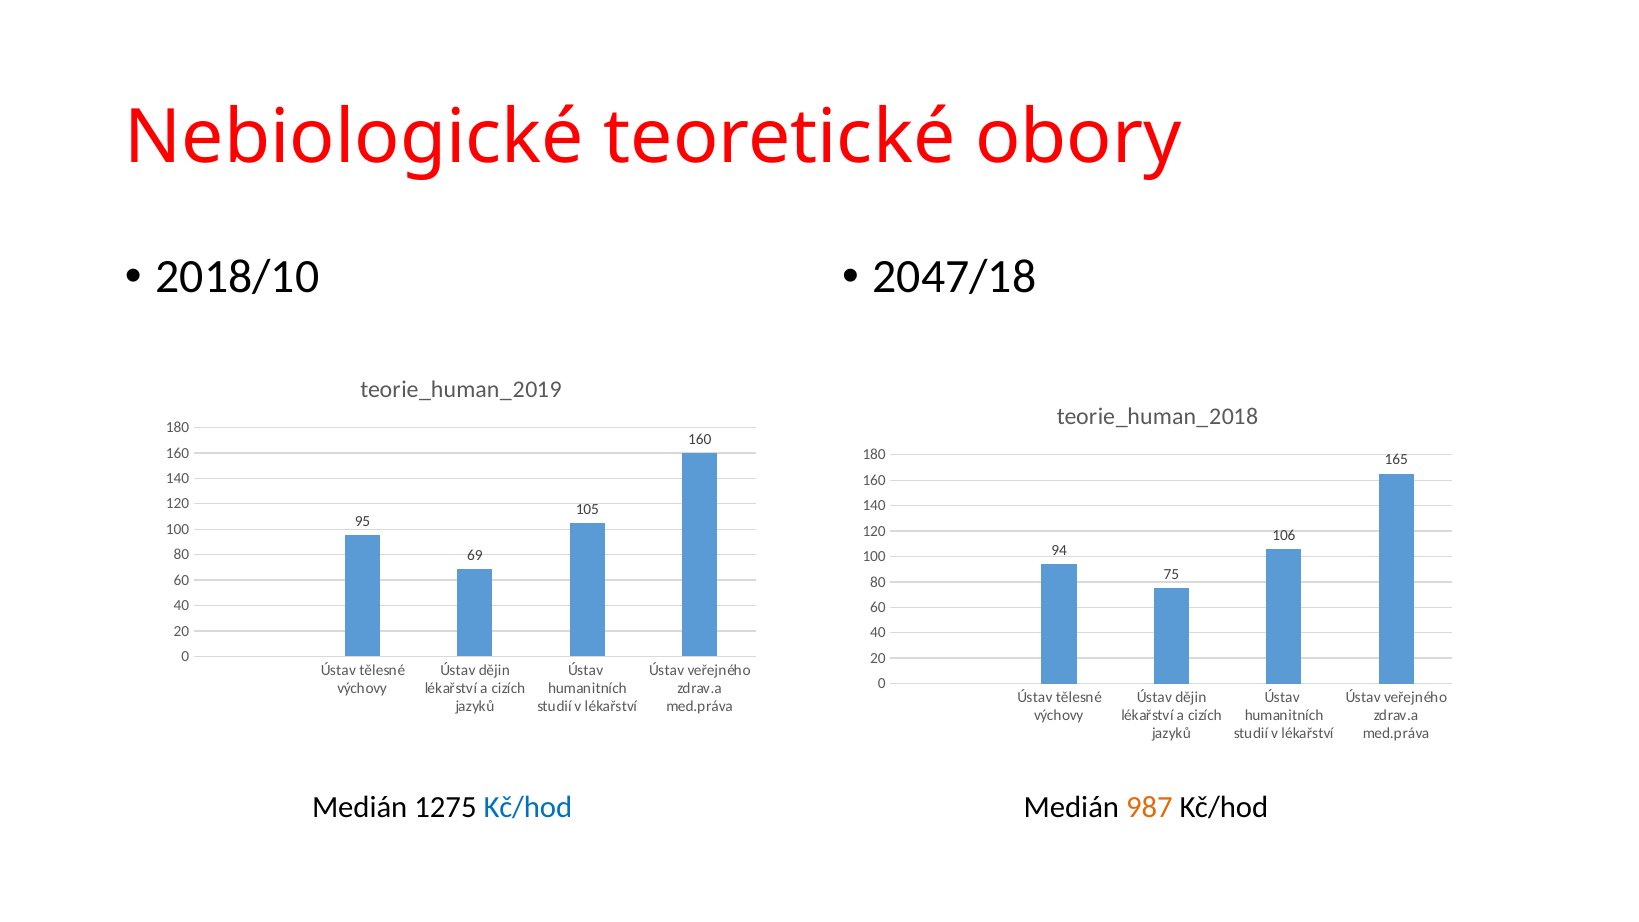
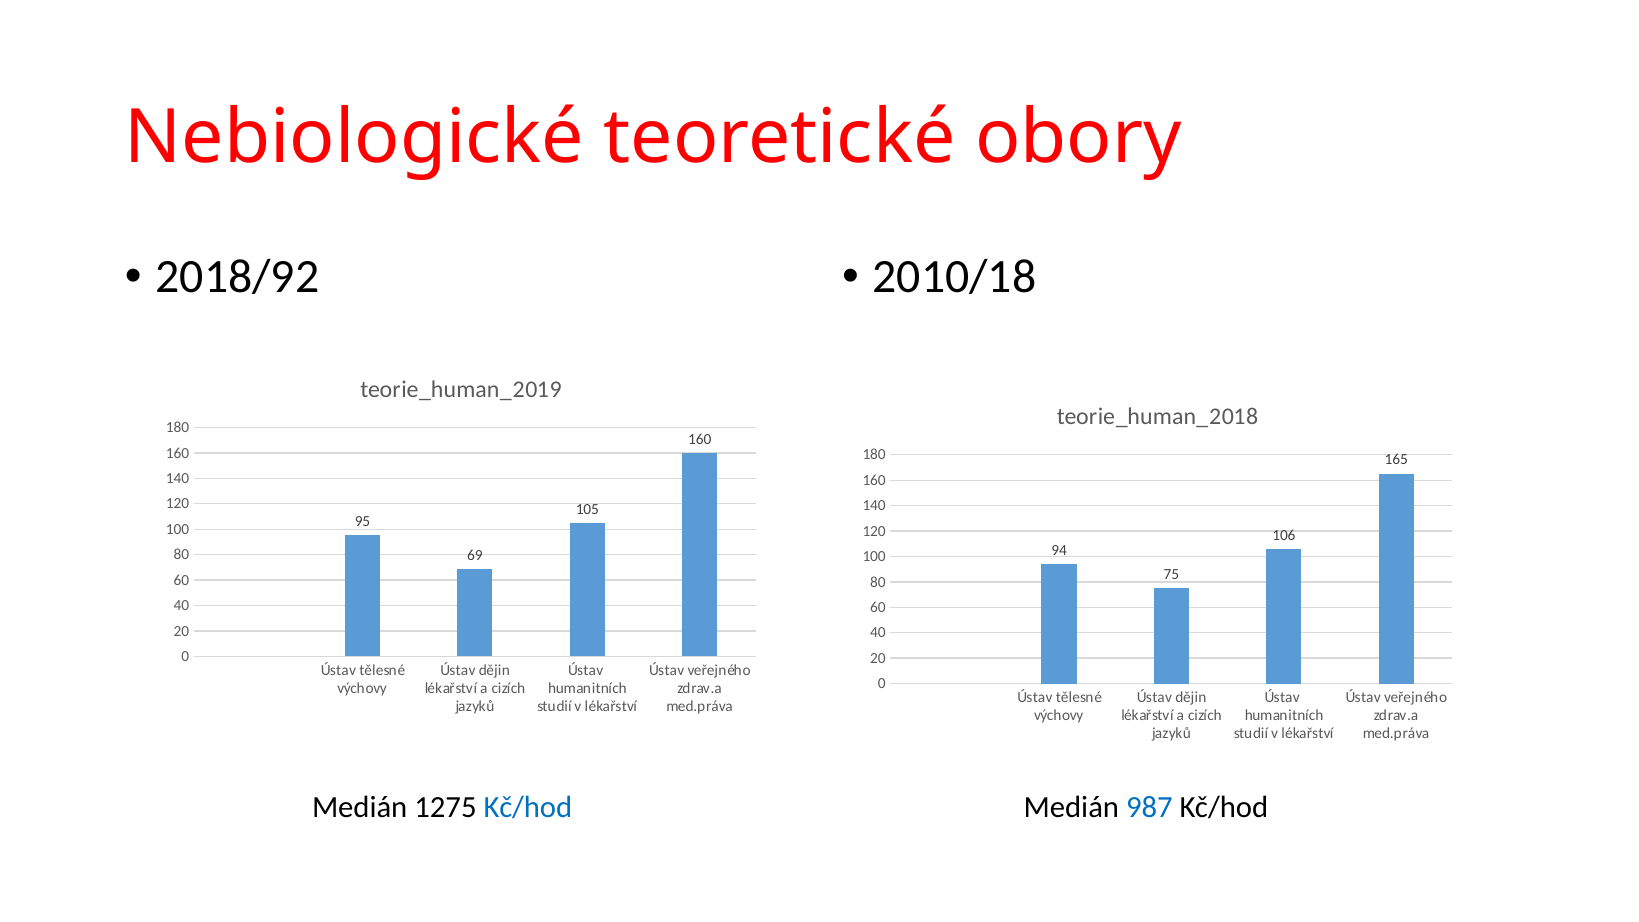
2018/10: 2018/10 -> 2018/92 (237, 277)
2047/18: 2047/18 -> 2010/18 (955, 277)
987 colour: orange -> blue (1149, 807)
